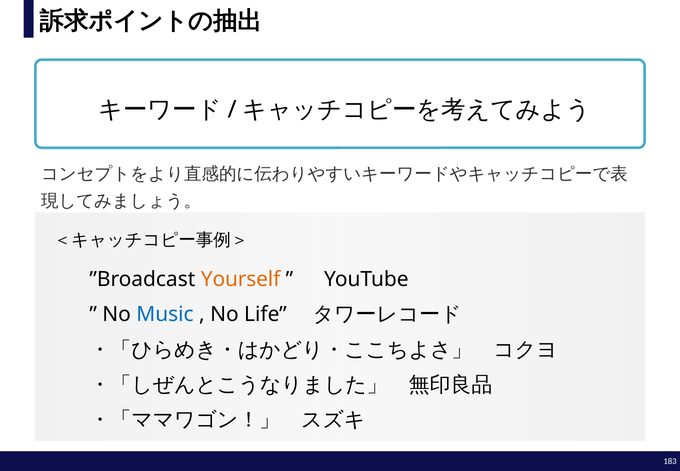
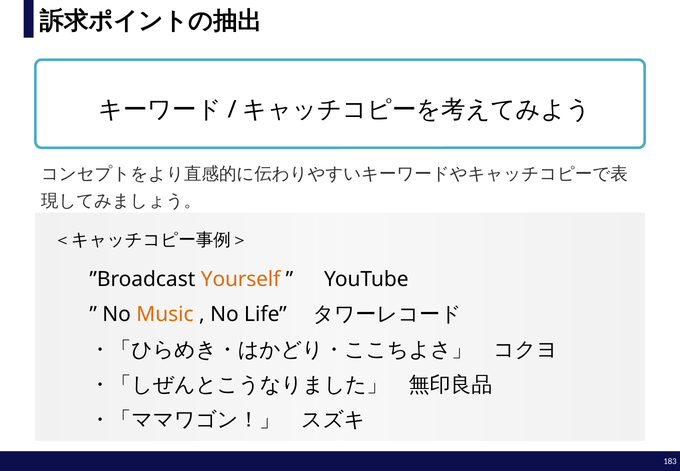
Music colour: blue -> orange (165, 314)
